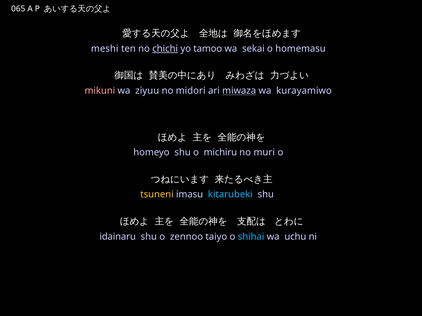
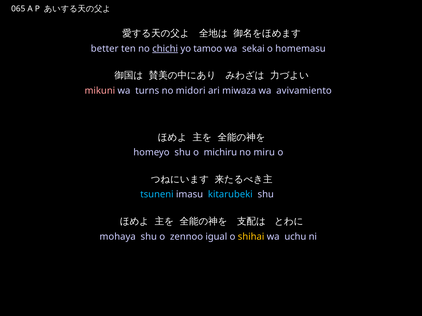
meshi: meshi -> better (105, 49)
ziyuu: ziyuu -> turns (147, 91)
miwaza underline: present -> none (239, 91)
kurayamiwo: kurayamiwo -> avivamiento (304, 91)
muri: muri -> miru (264, 153)
tsuneni colour: yellow -> light blue (157, 195)
idainaru: idainaru -> mohaya (118, 237)
taiyo: taiyo -> igual (216, 237)
shihai colour: light blue -> yellow (251, 237)
